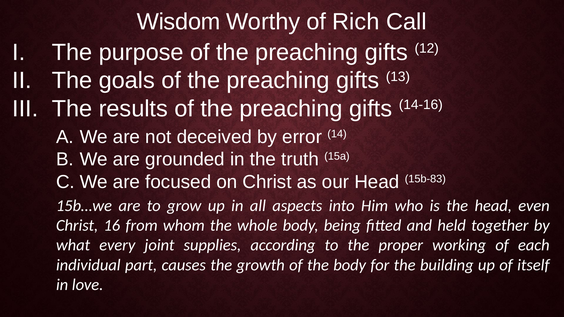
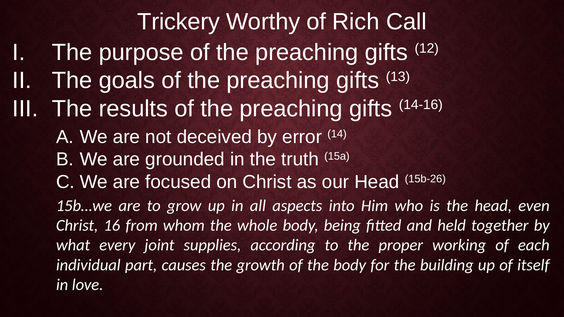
Wisdom: Wisdom -> Trickery (179, 22)
15b-83: 15b-83 -> 15b-26 (425, 179)
